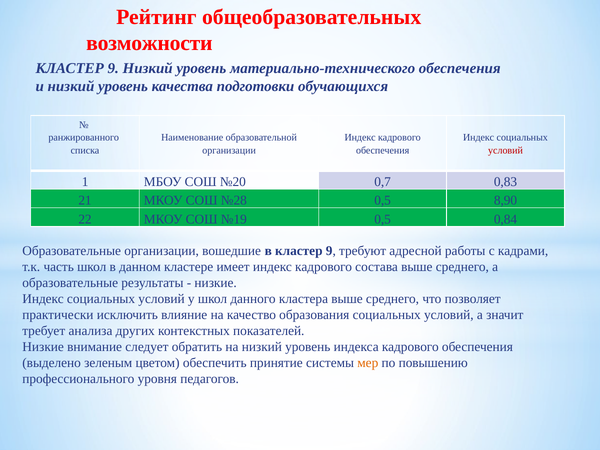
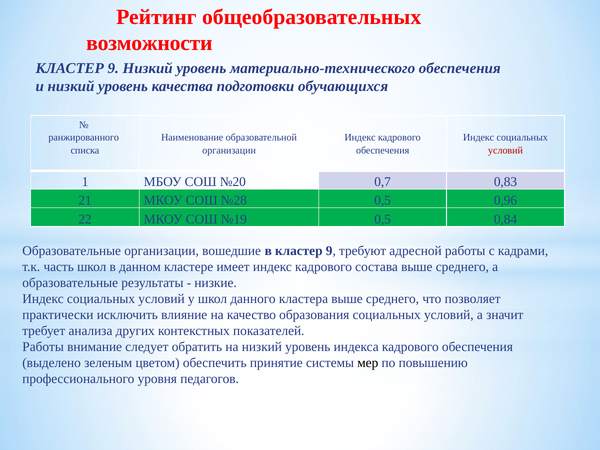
8,90: 8,90 -> 0,96 (506, 201)
Низкие: Низкие -> Работы (43, 347)
мер colour: orange -> black (368, 363)
